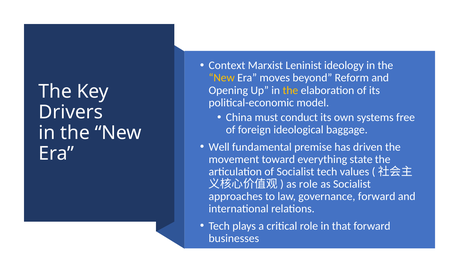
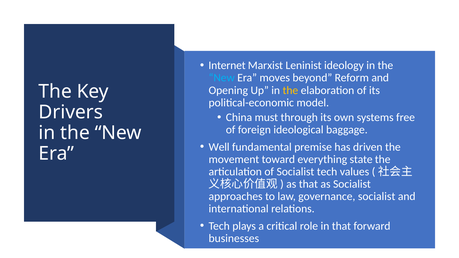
Context: Context -> Internet (227, 66)
New colour: yellow -> light blue (222, 78)
conduct: conduct -> through (299, 117)
as role: role -> that (308, 184)
governance forward: forward -> socialist (377, 197)
